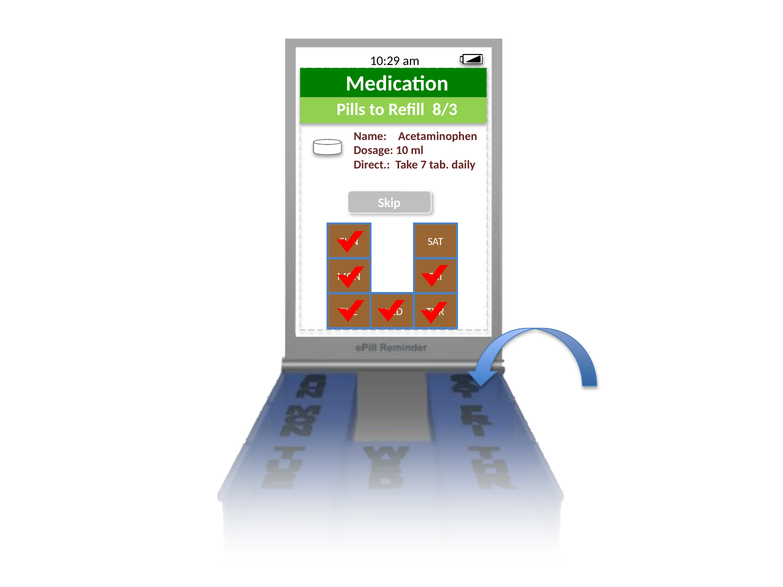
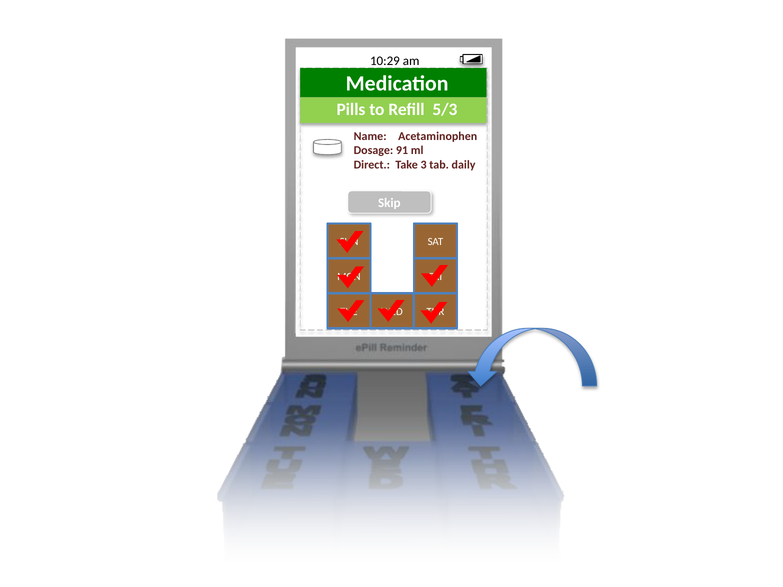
8/3: 8/3 -> 5/3 (445, 110)
10: 10 -> 91 (402, 151)
7: 7 -> 3 (424, 165)
